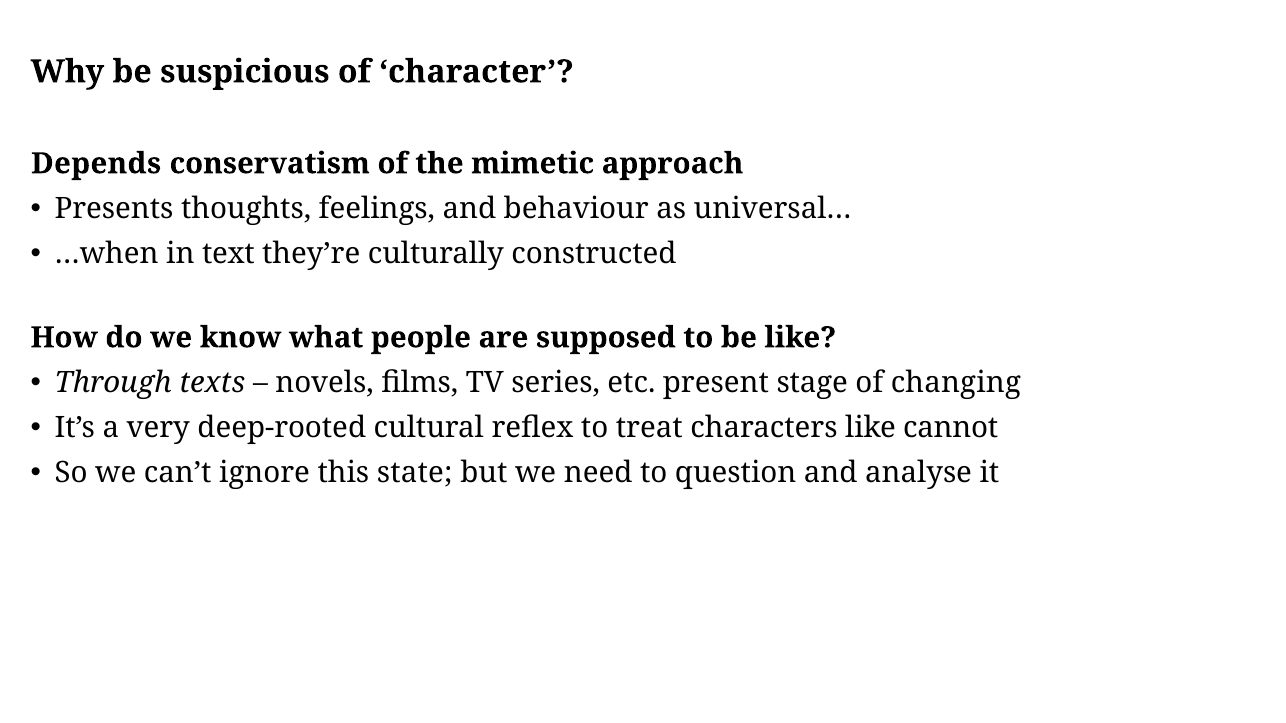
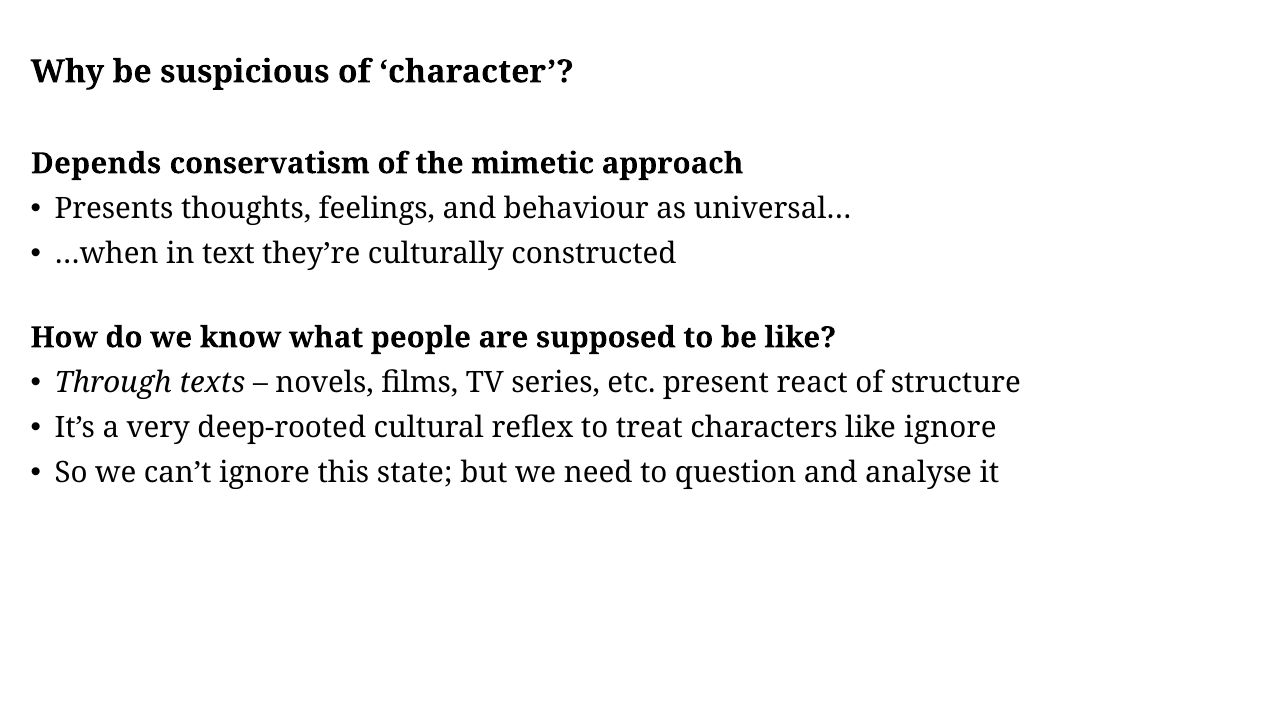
stage: stage -> react (812, 383)
changing: changing -> structure (956, 383)
like cannot: cannot -> ignore (950, 428)
